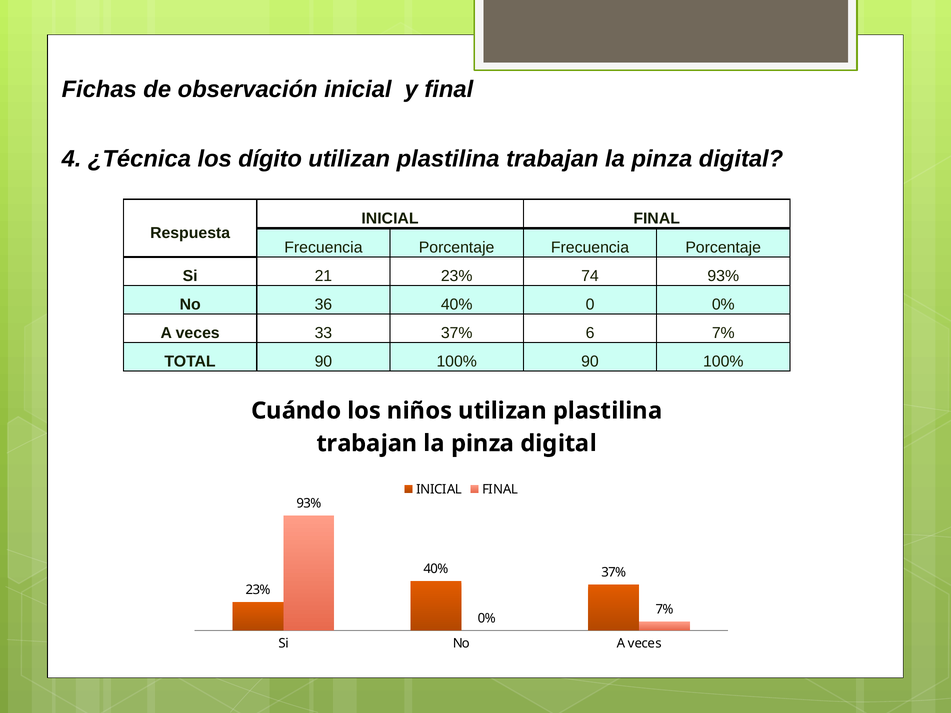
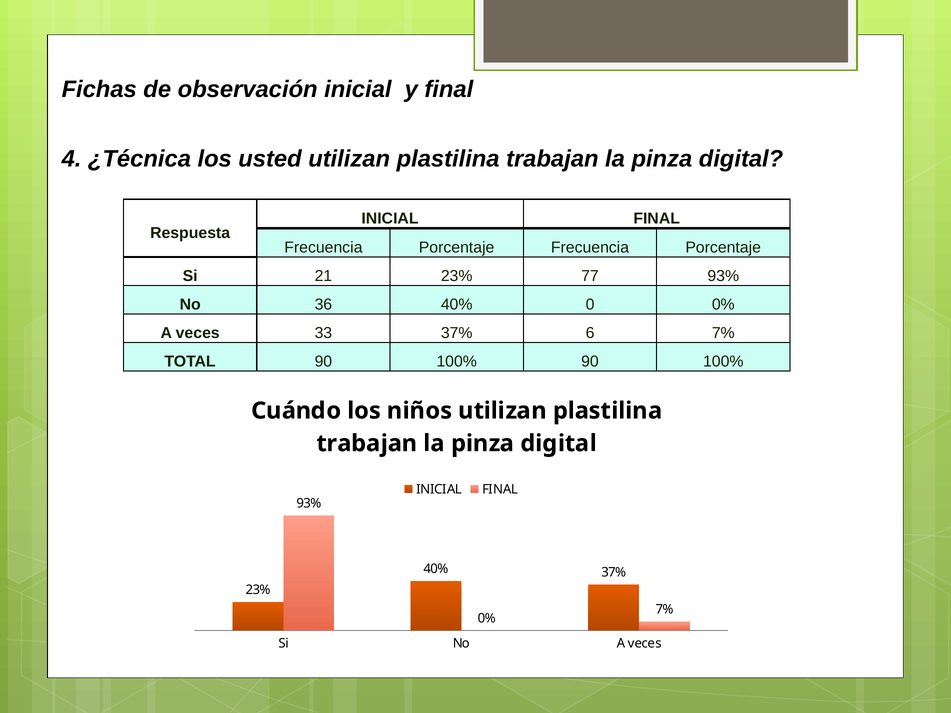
dígito: dígito -> usted (270, 159)
74: 74 -> 77 (590, 276)
